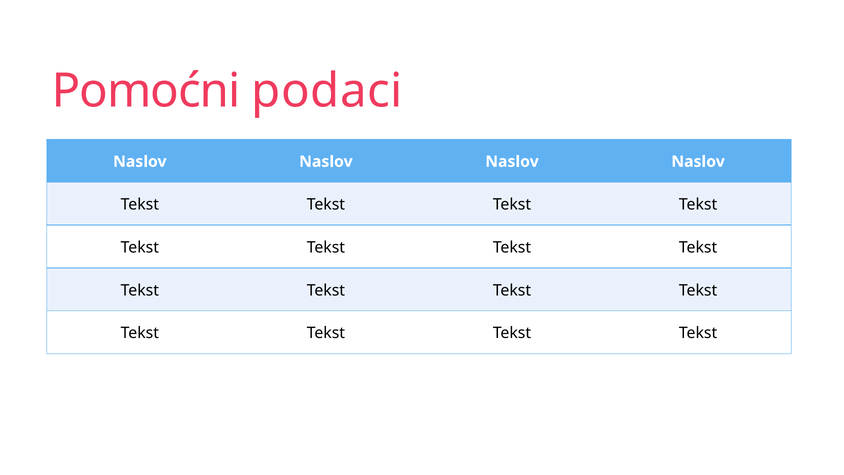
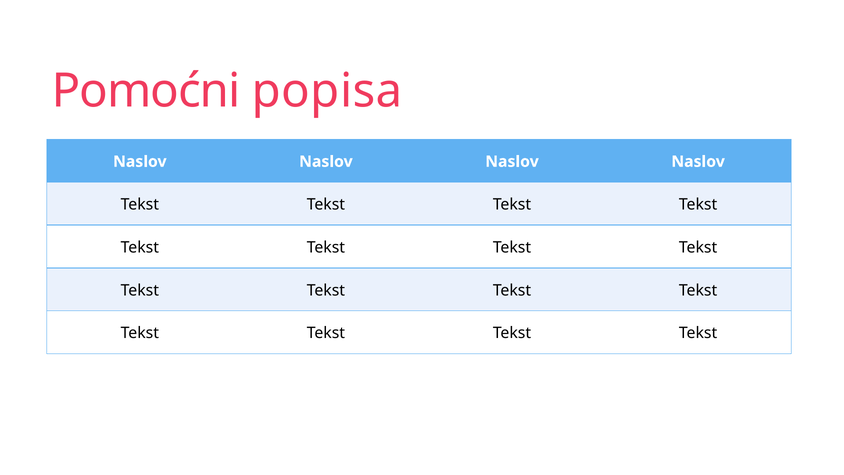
podaci: podaci -> popisa (327, 91)
